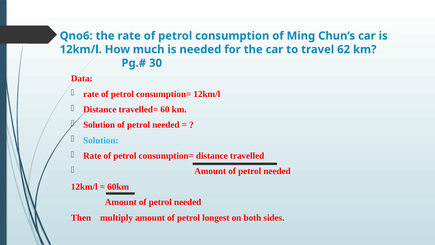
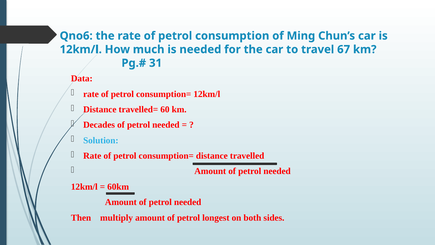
62: 62 -> 67 (344, 49)
30: 30 -> 31 (156, 63)
Solution: Solution -> Decades (99, 125)
